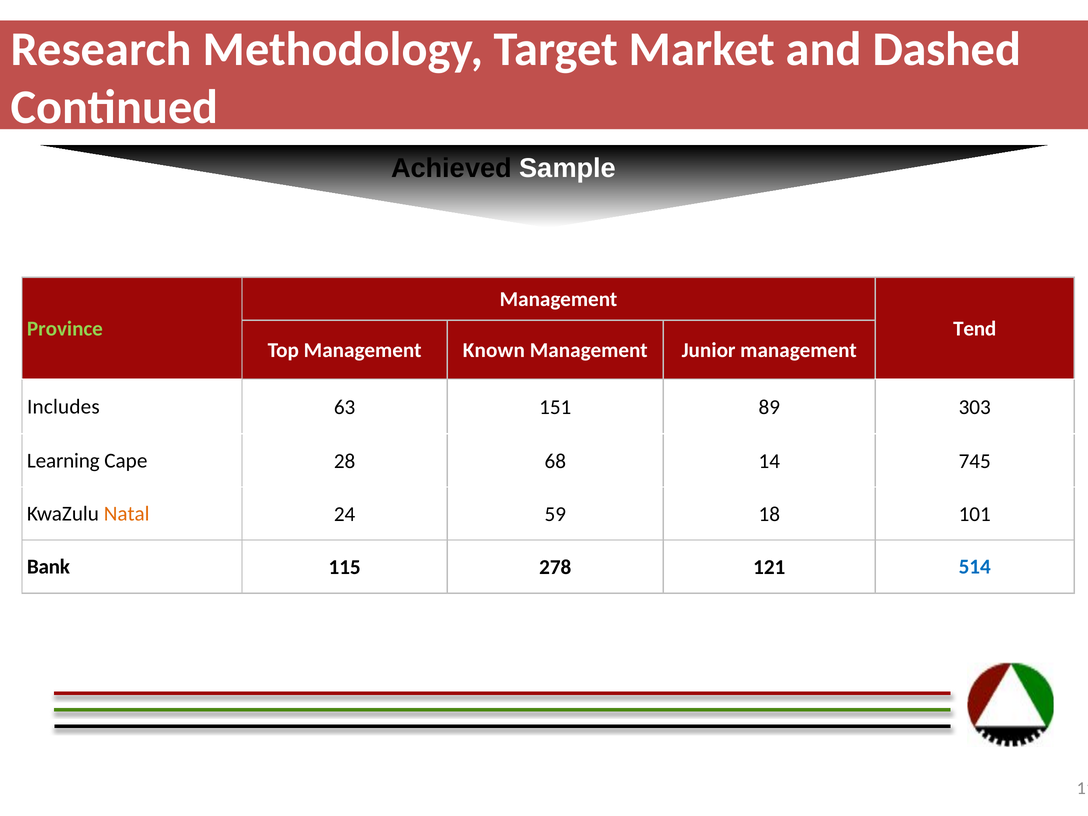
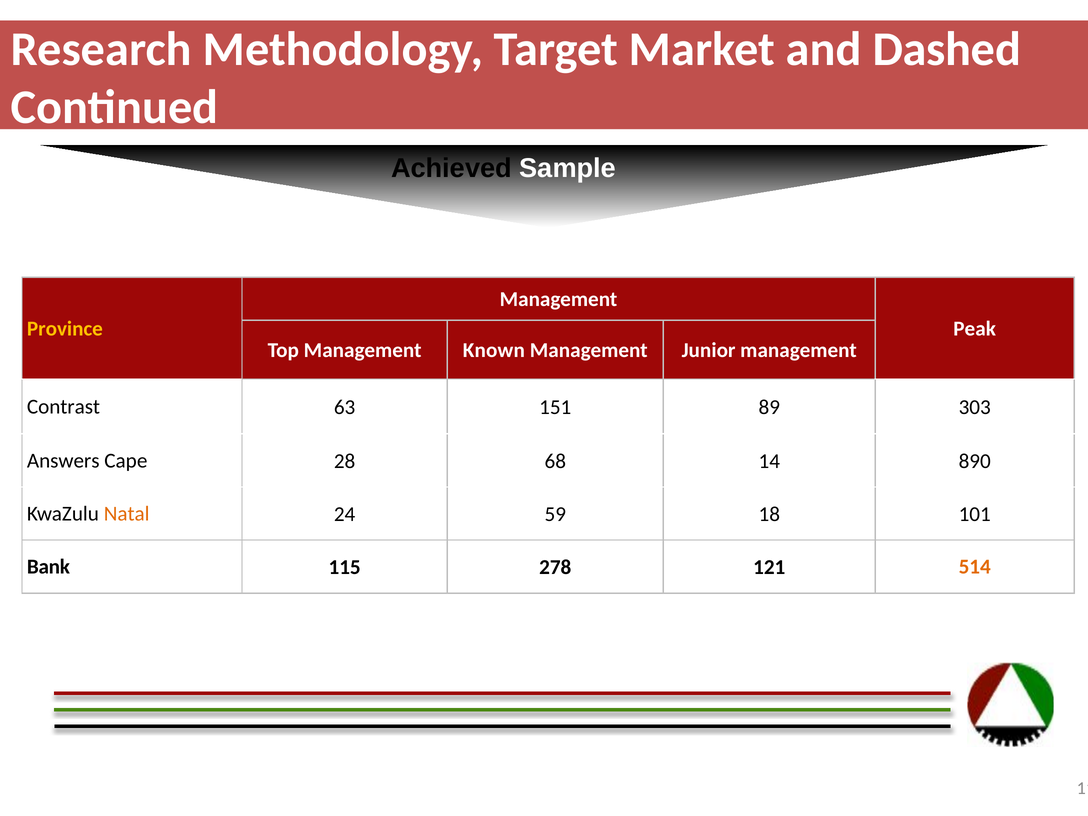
Province colour: light green -> yellow (65, 329)
Tend: Tend -> Peak (975, 329)
Includes: Includes -> Contrast (64, 407)
Learning: Learning -> Answers (63, 461)
745: 745 -> 890 (975, 461)
514 colour: blue -> orange (975, 567)
